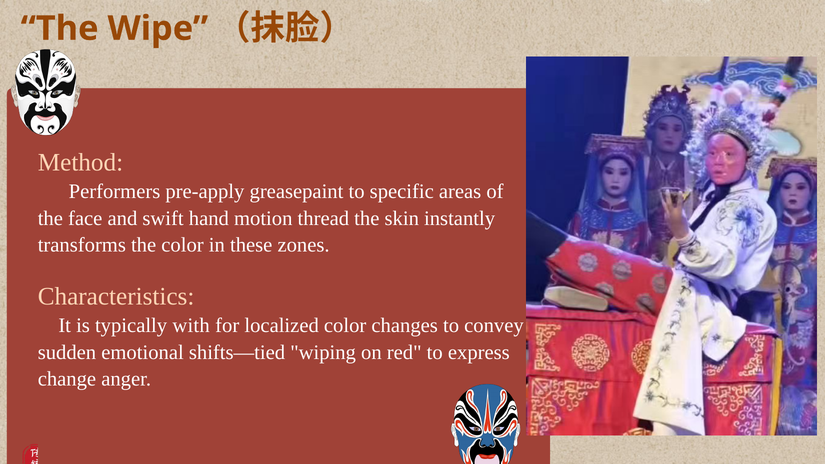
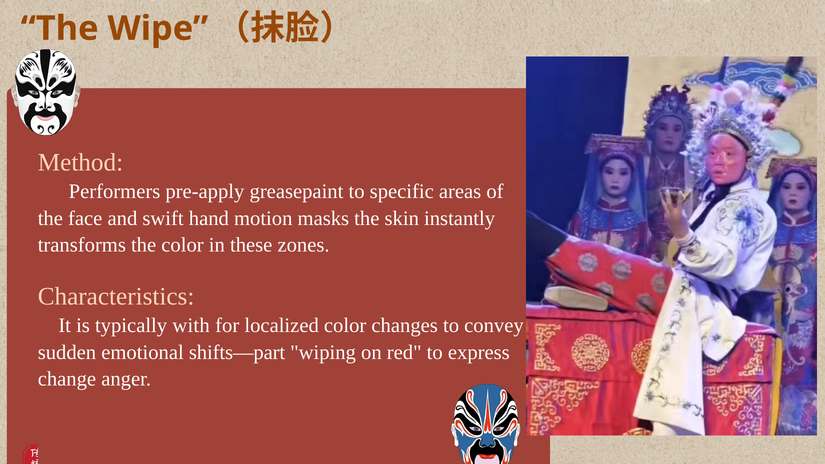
thread: thread -> masks (323, 218)
shifts—tied: shifts—tied -> shifts—part (237, 352)
